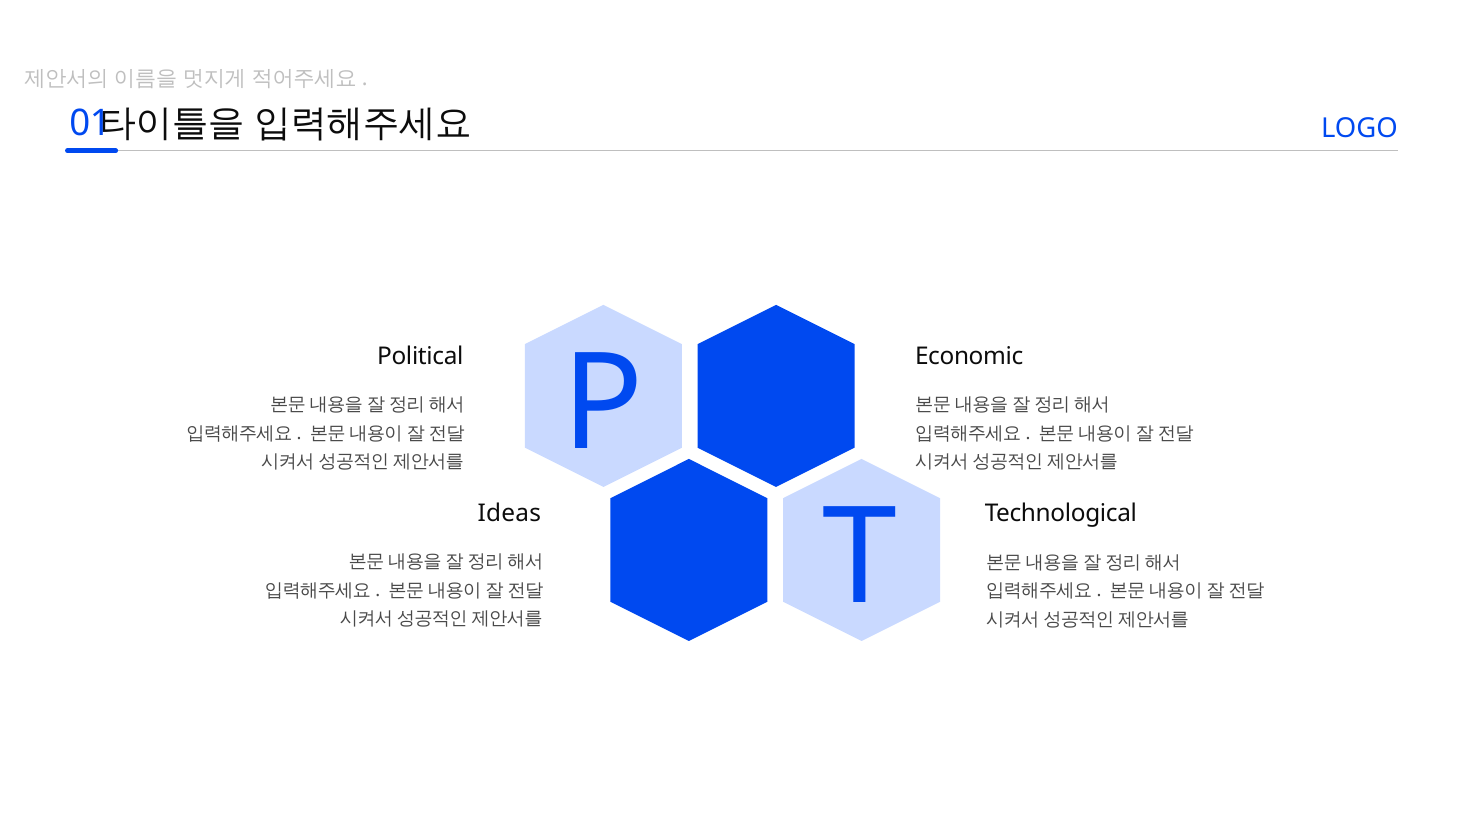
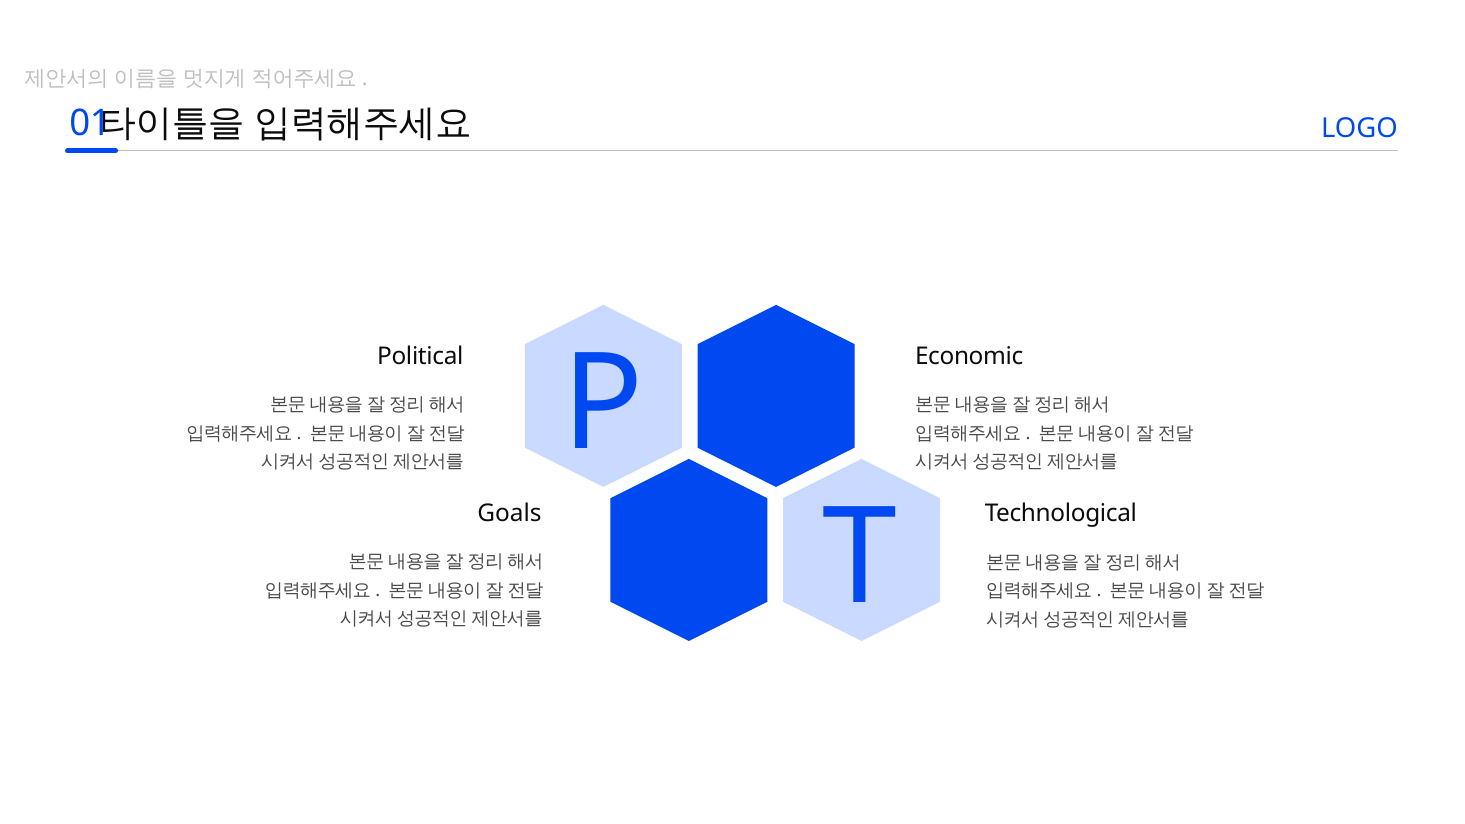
Ideas: Ideas -> Goals (509, 513)
